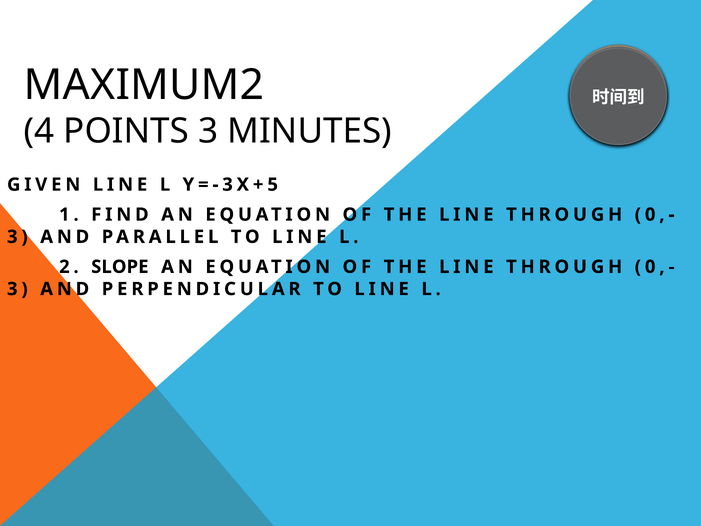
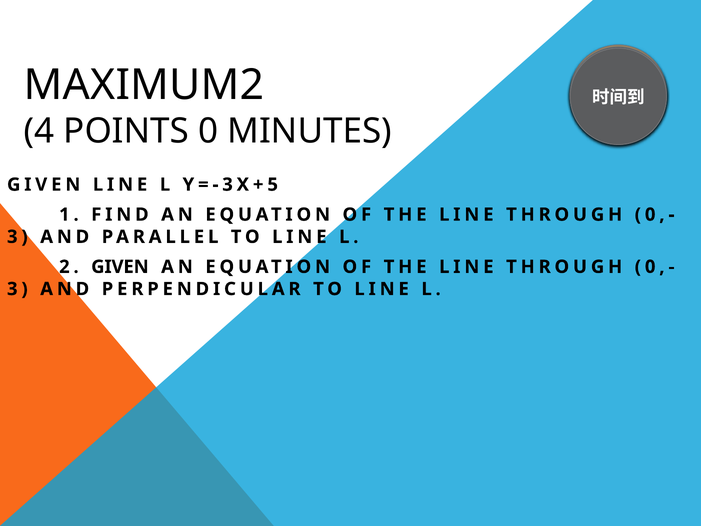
POINTS 3: 3 -> 0 (208, 131)
2 SLOPE: SLOPE -> GIVEN (120, 267)
